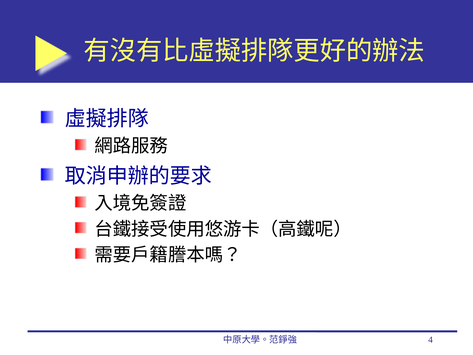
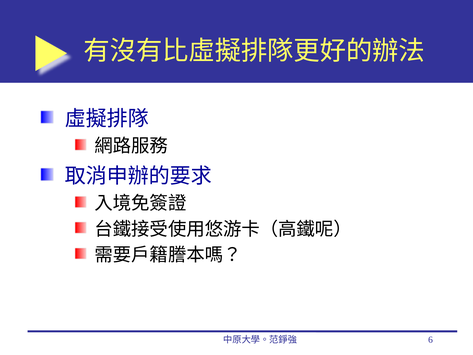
4: 4 -> 6 (431, 340)
